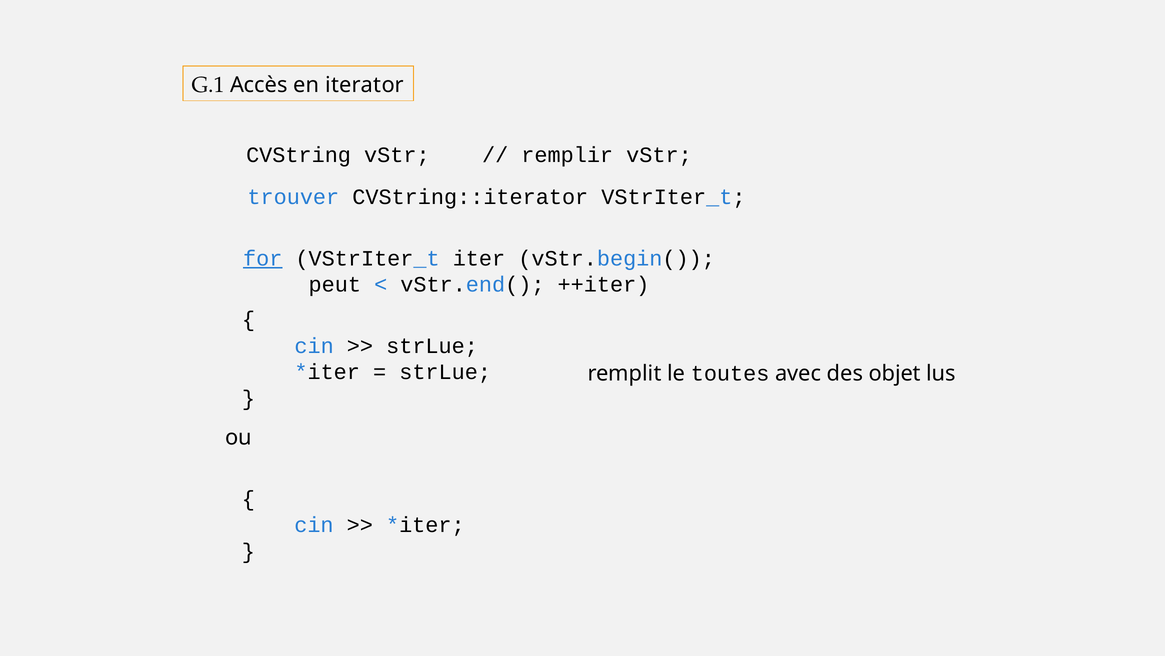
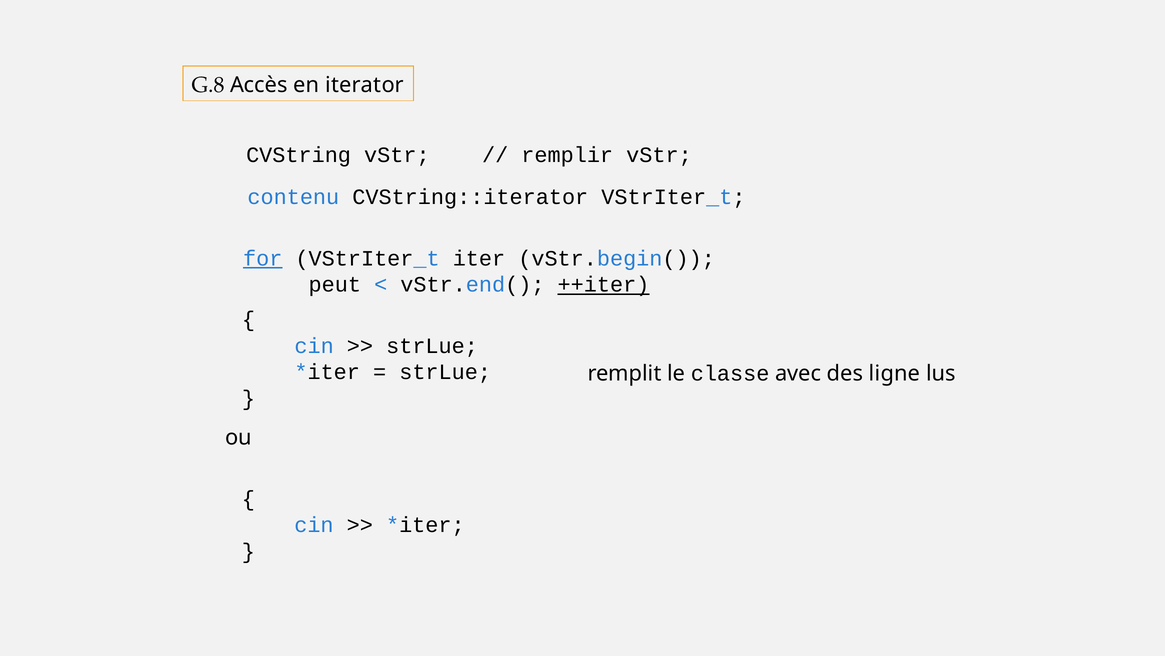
G.1: G.1 -> G.8 (208, 85)
trouver: trouver -> contenu (293, 197)
++iter underline: none -> present (603, 284)
toutes: toutes -> classe (730, 373)
objet: objet -> ligne (895, 373)
